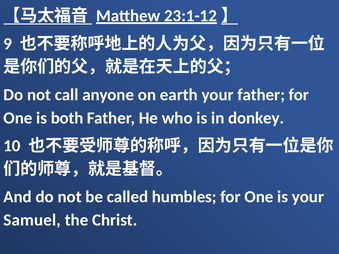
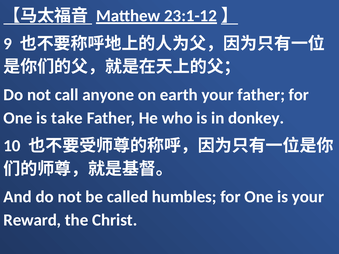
both: both -> take (67, 118)
Samuel: Samuel -> Reward (32, 220)
